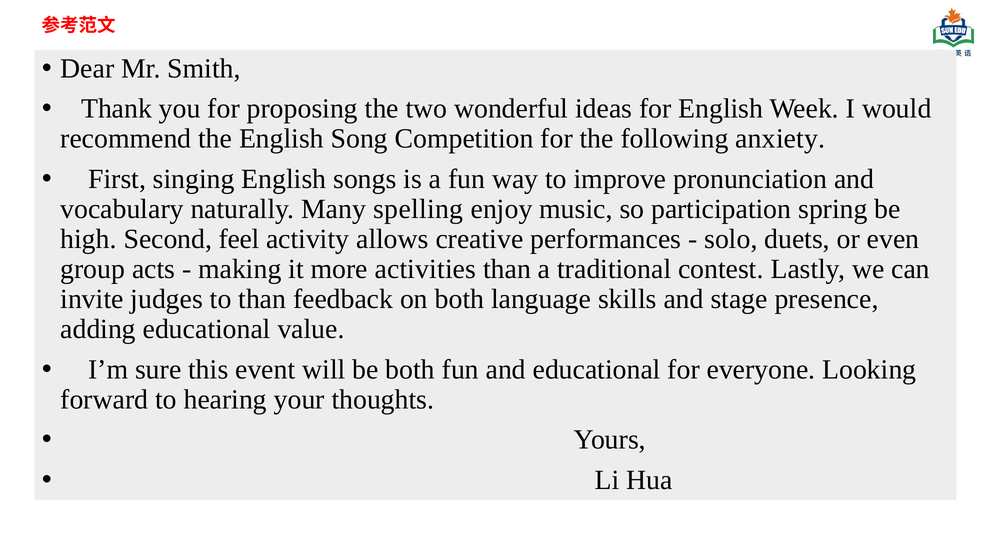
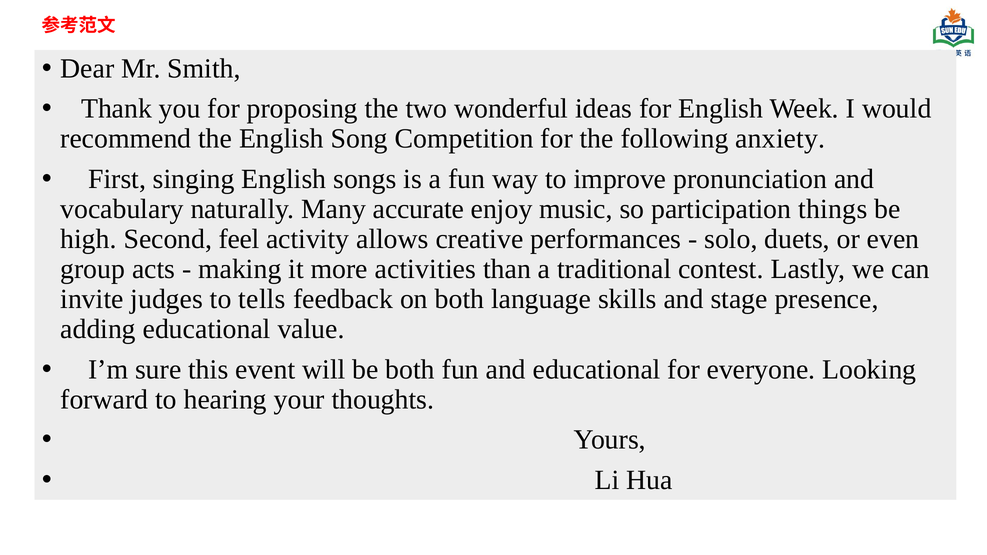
spelling: spelling -> accurate (418, 209)
spring: spring -> things (833, 209)
to than: than -> tells (262, 299)
